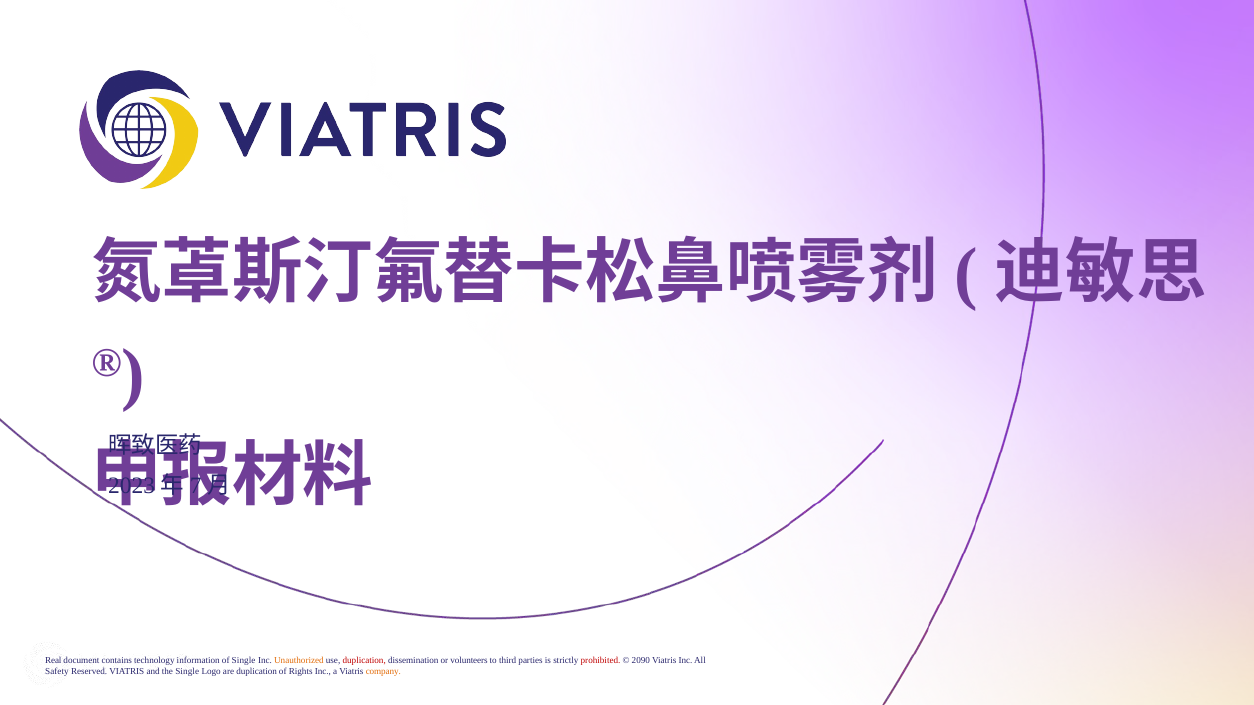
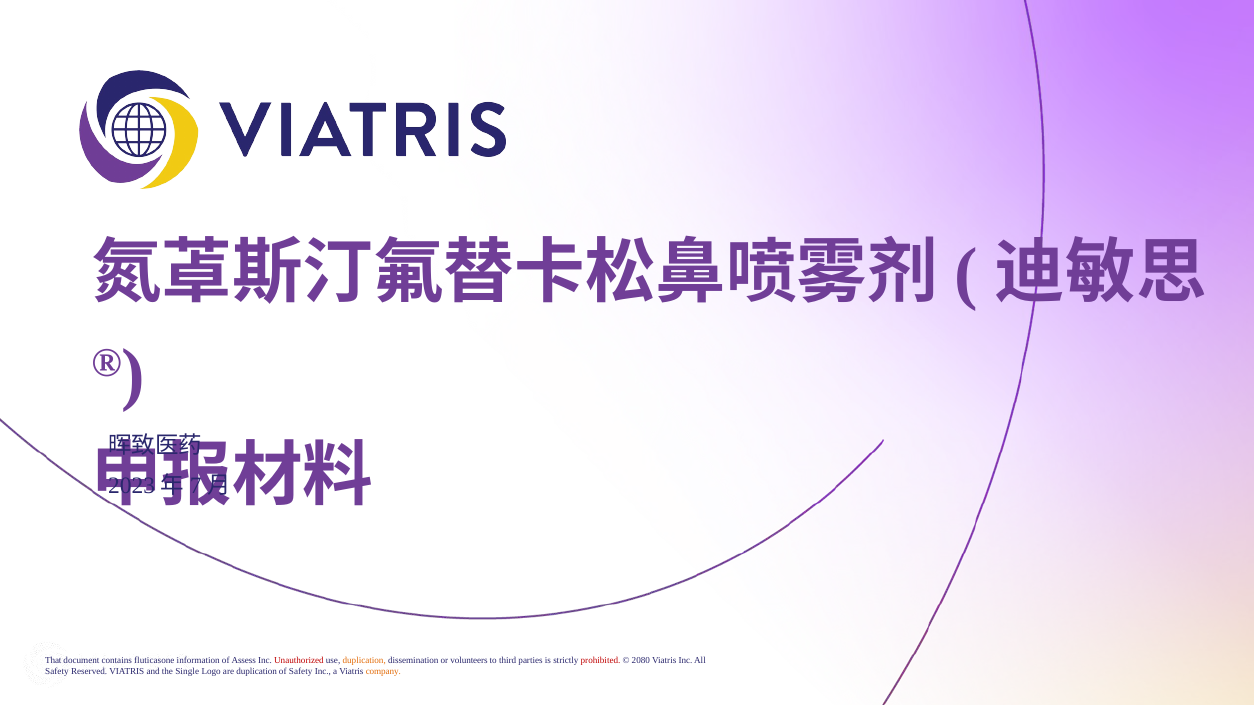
Real: Real -> That (53, 661)
technology: technology -> fluticasone (154, 661)
of Single: Single -> Assess (244, 661)
Unauthorized colour: orange -> red (299, 661)
duplication colour: red -> orange (364, 661)
2090: 2090 -> 2080 (641, 661)
of Rights: Rights -> Safety (301, 671)
